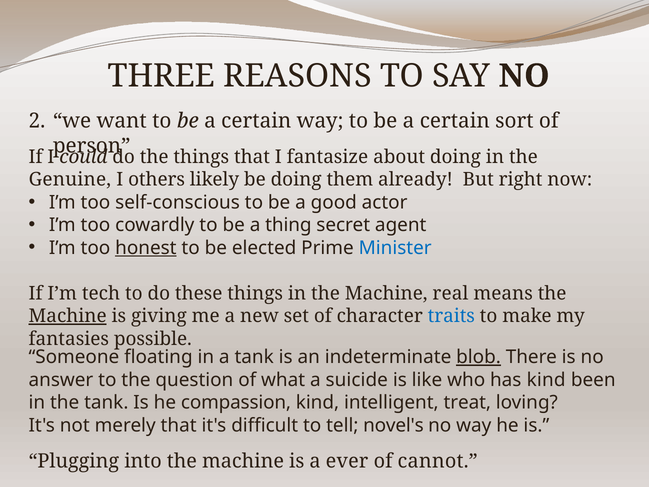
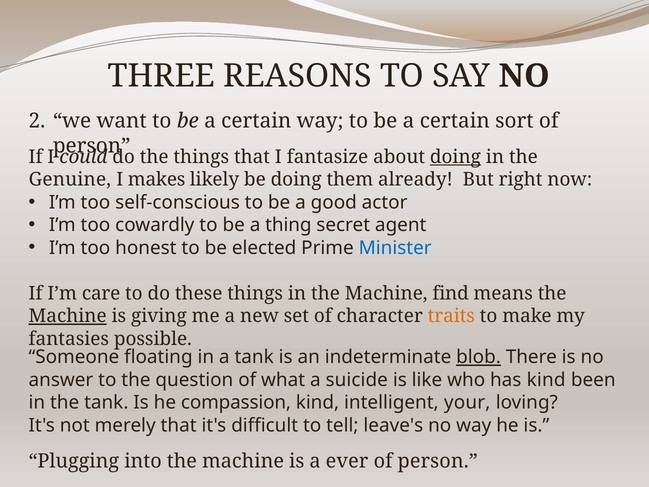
doing underline: none -> present (455, 157)
others: others -> makes (157, 180)
honest underline: present -> none (146, 248)
tech: tech -> care (101, 293)
real: real -> find (451, 293)
traits colour: blue -> orange (451, 316)
treat: treat -> your (467, 402)
novel's: novel's -> leave's (393, 425)
cannot: cannot -> person (438, 461)
